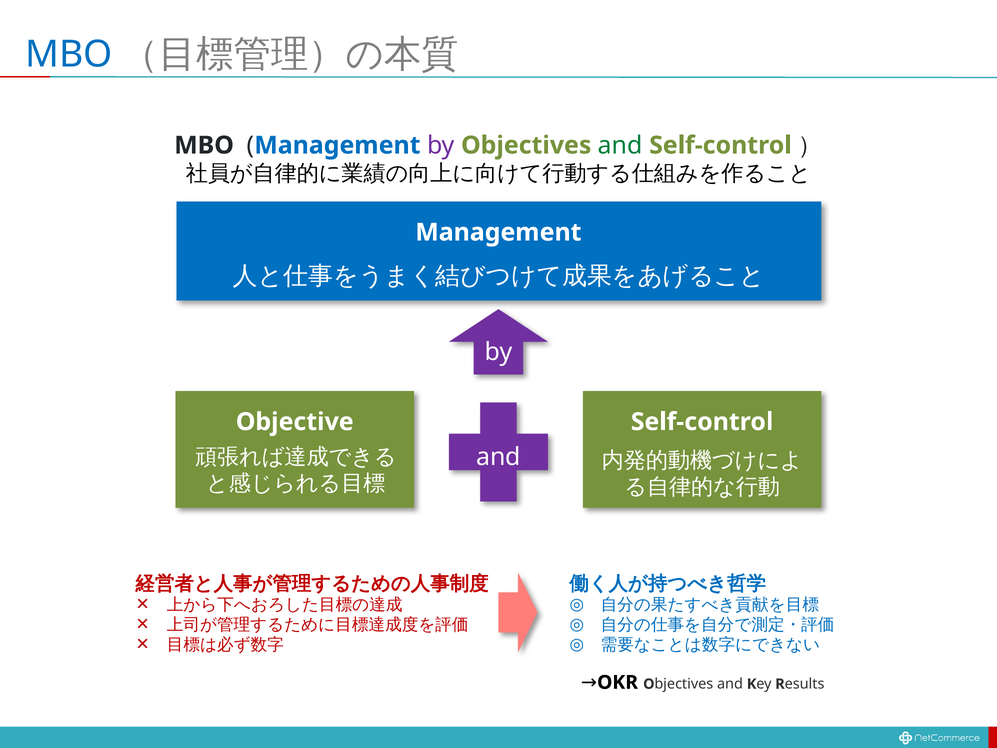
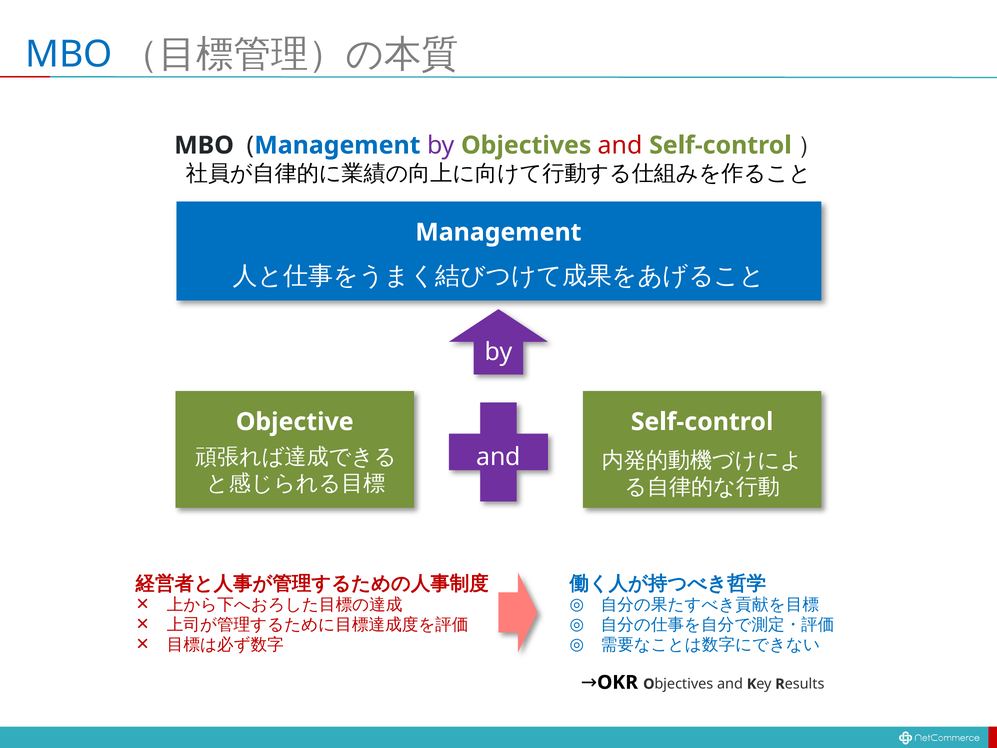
and colour: green -> red (620, 145)
